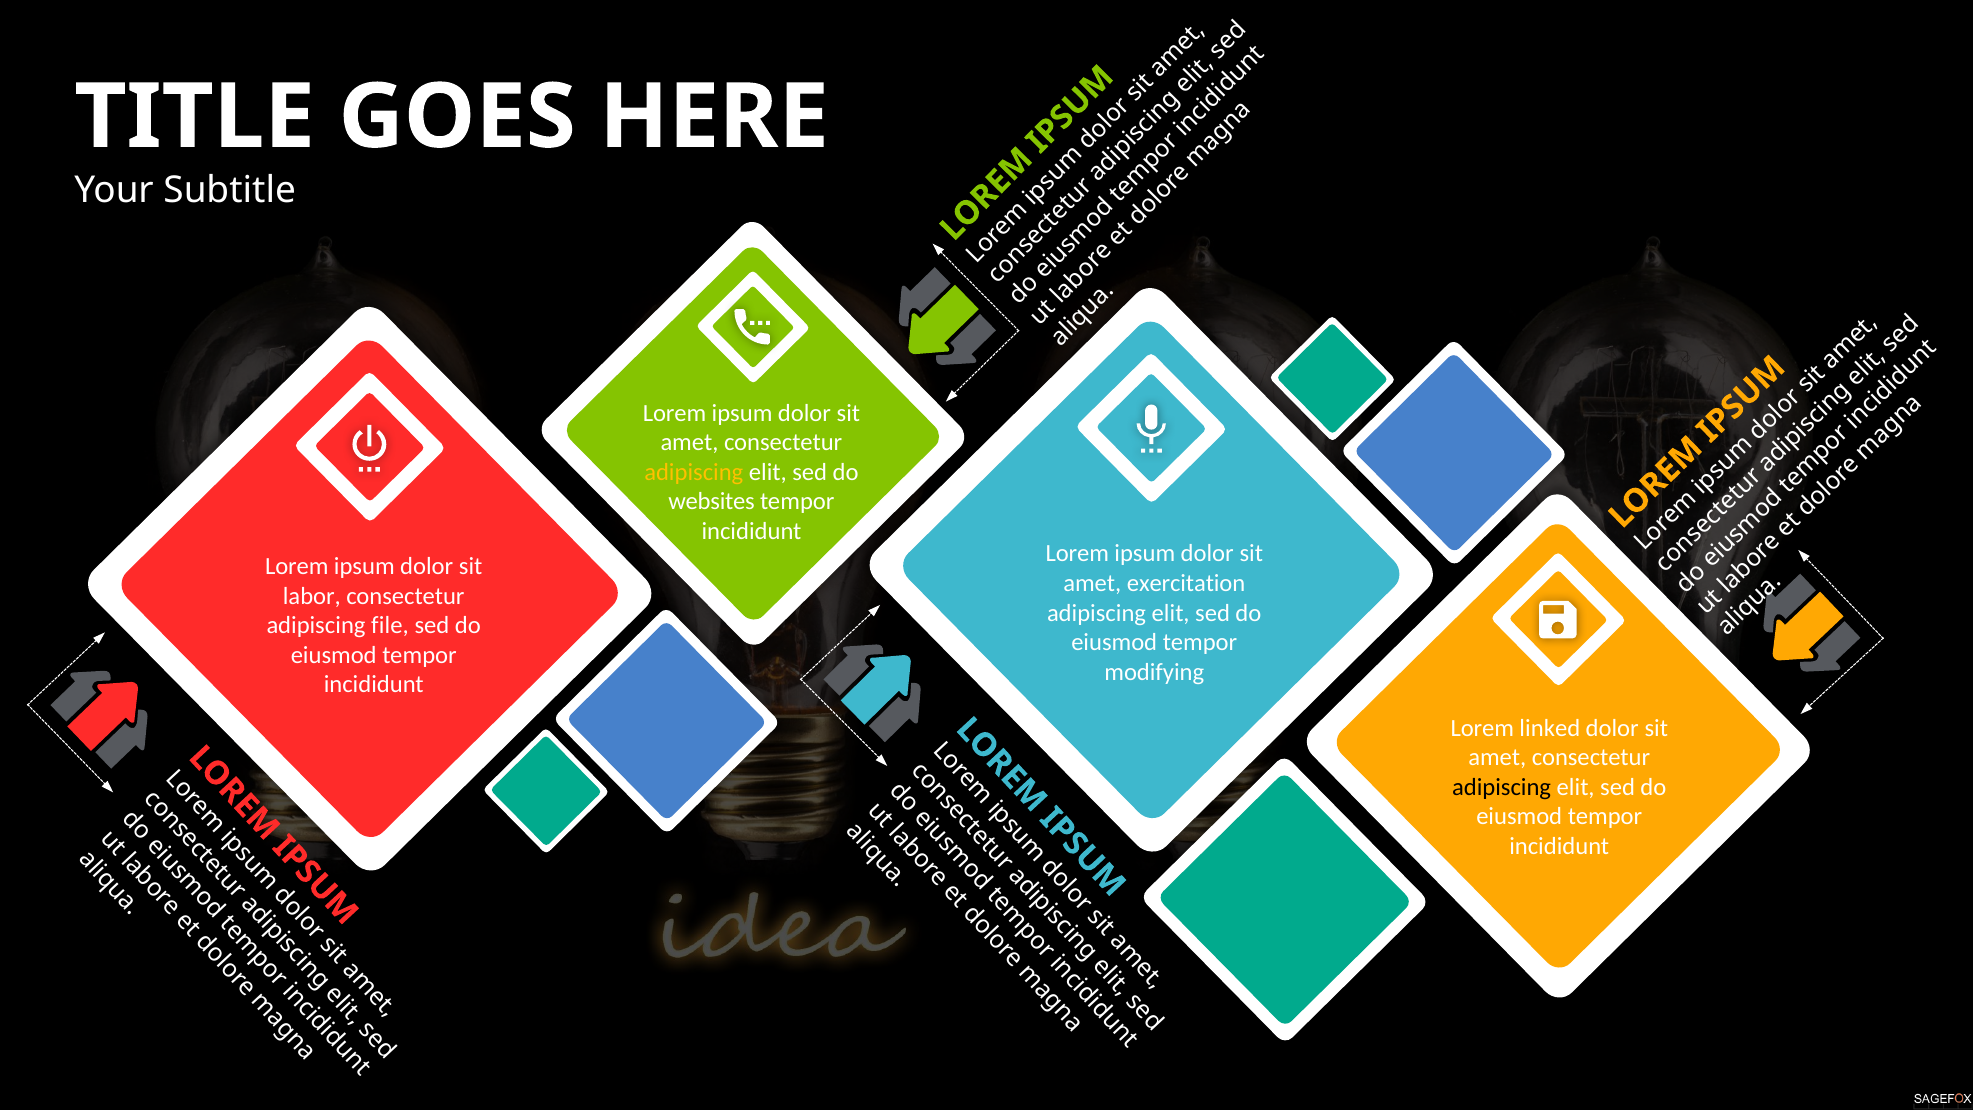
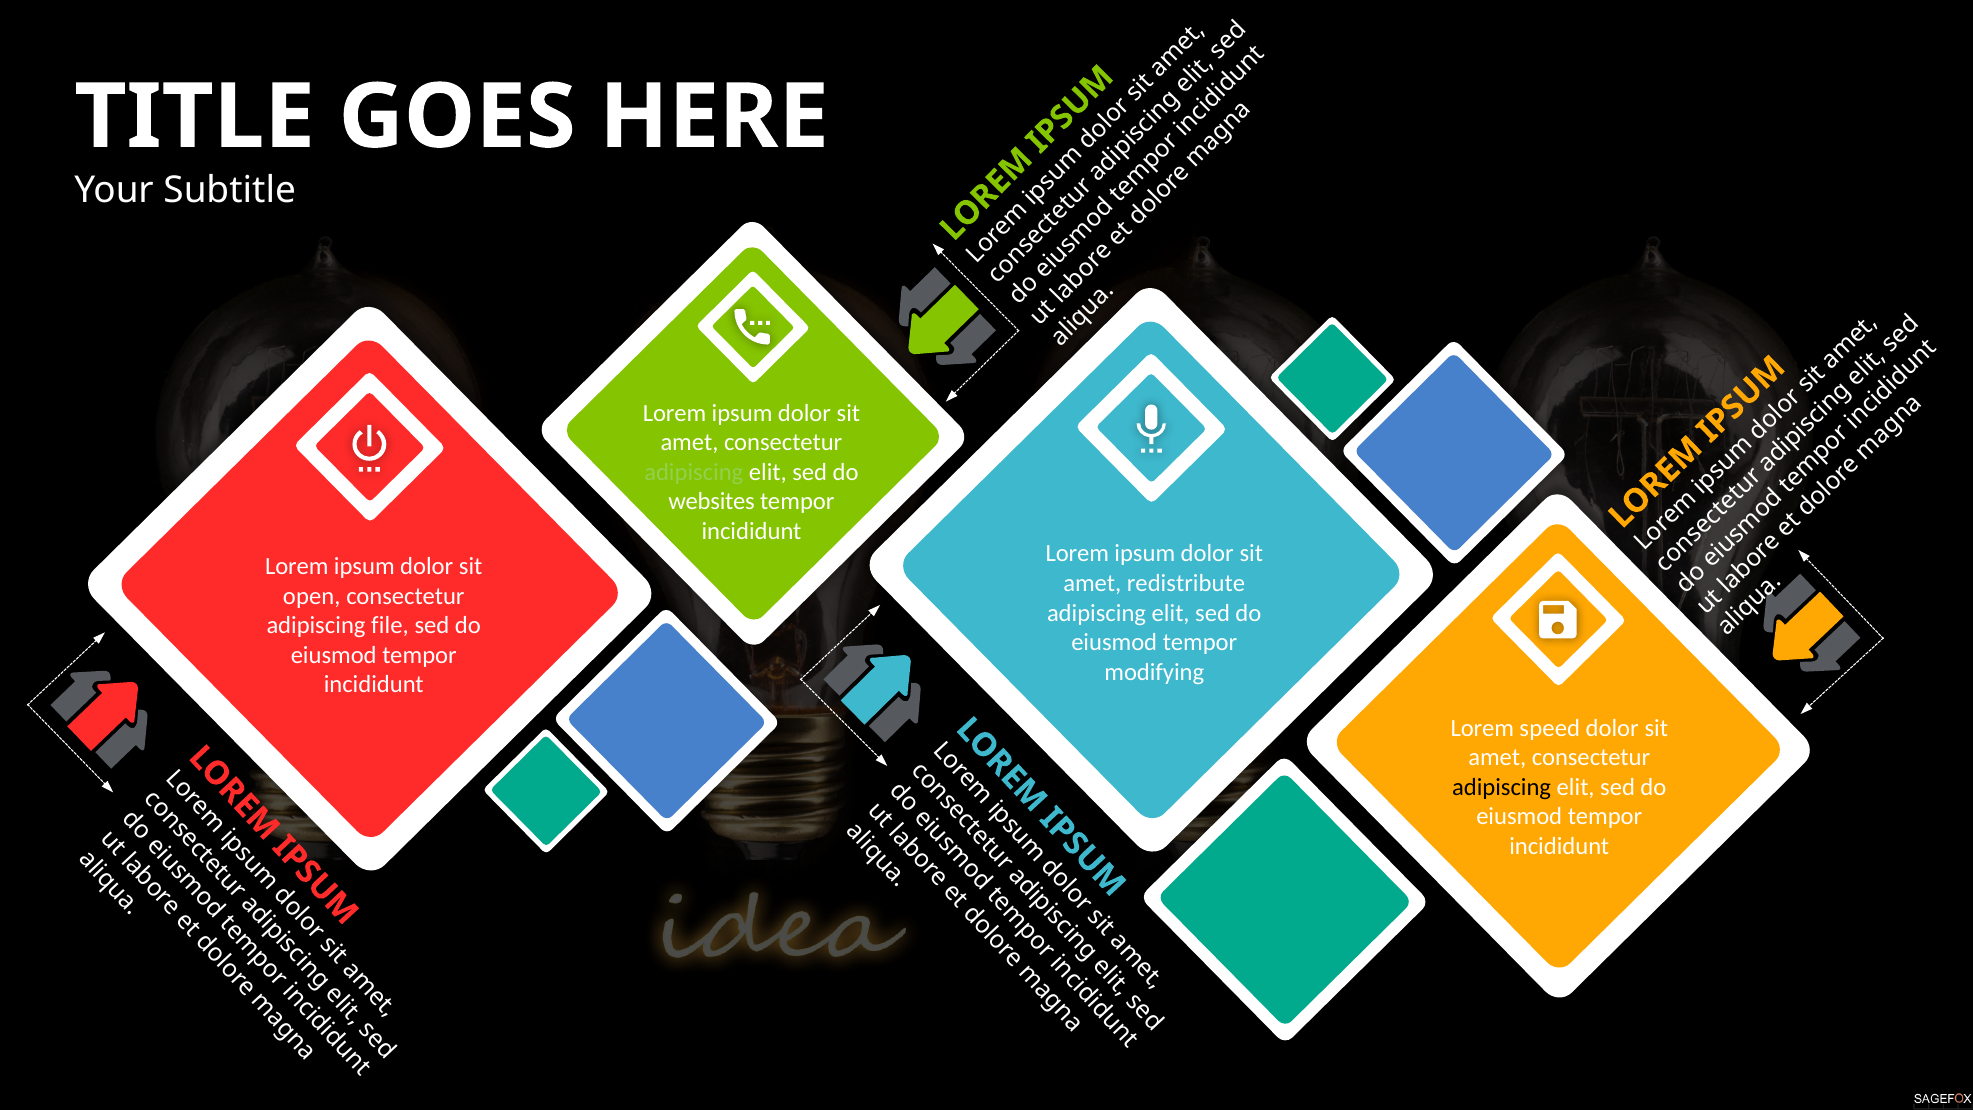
adipiscing colour: yellow -> light green (694, 472)
exercitation: exercitation -> redistribute (1186, 583)
labor: labor -> open (312, 596)
linked: linked -> speed (1550, 728)
